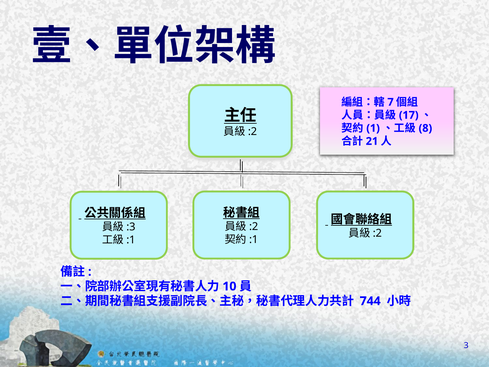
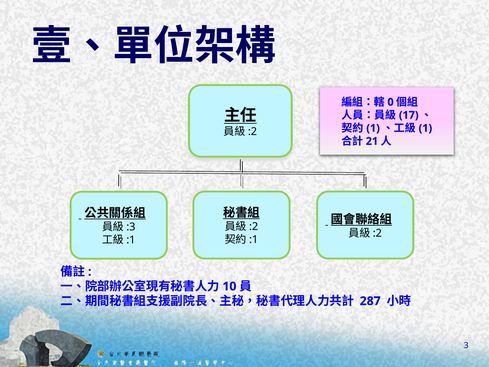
7: 7 -> 0 (391, 102)
8: 8 -> 1 (425, 128)
744: 744 -> 287 (370, 301)
